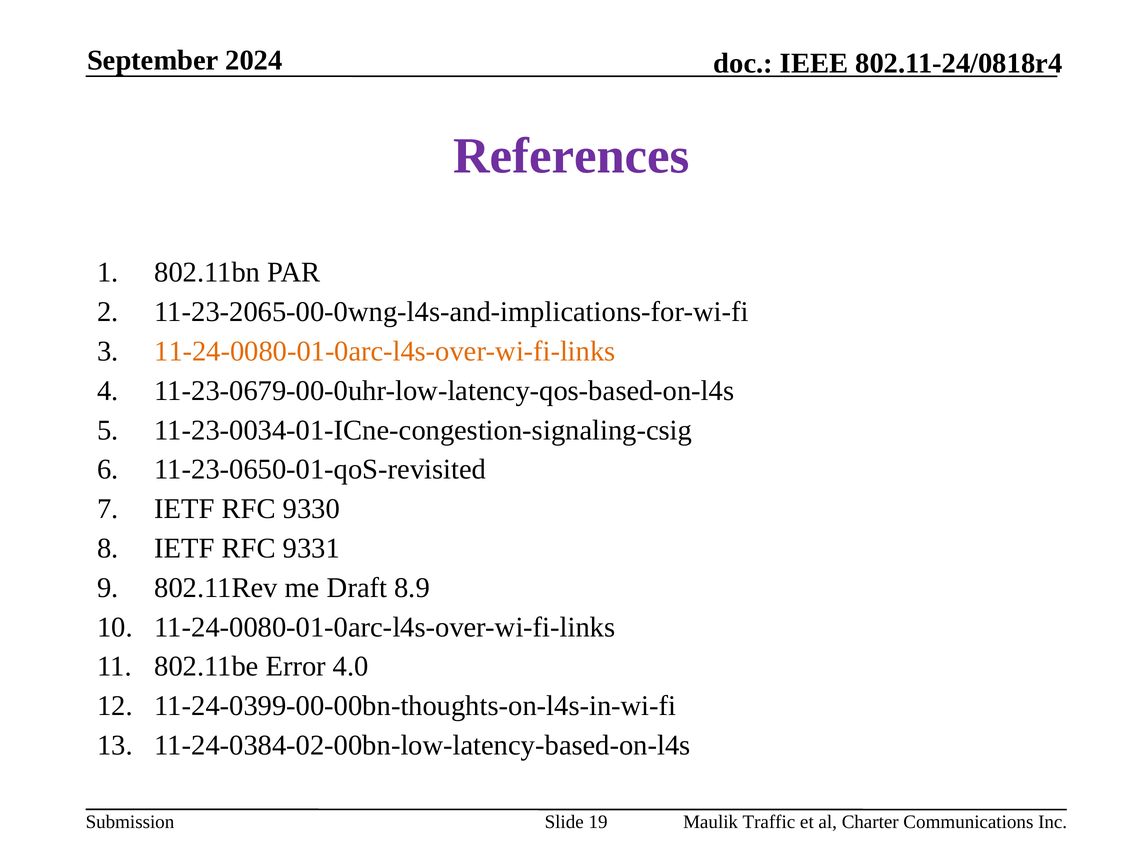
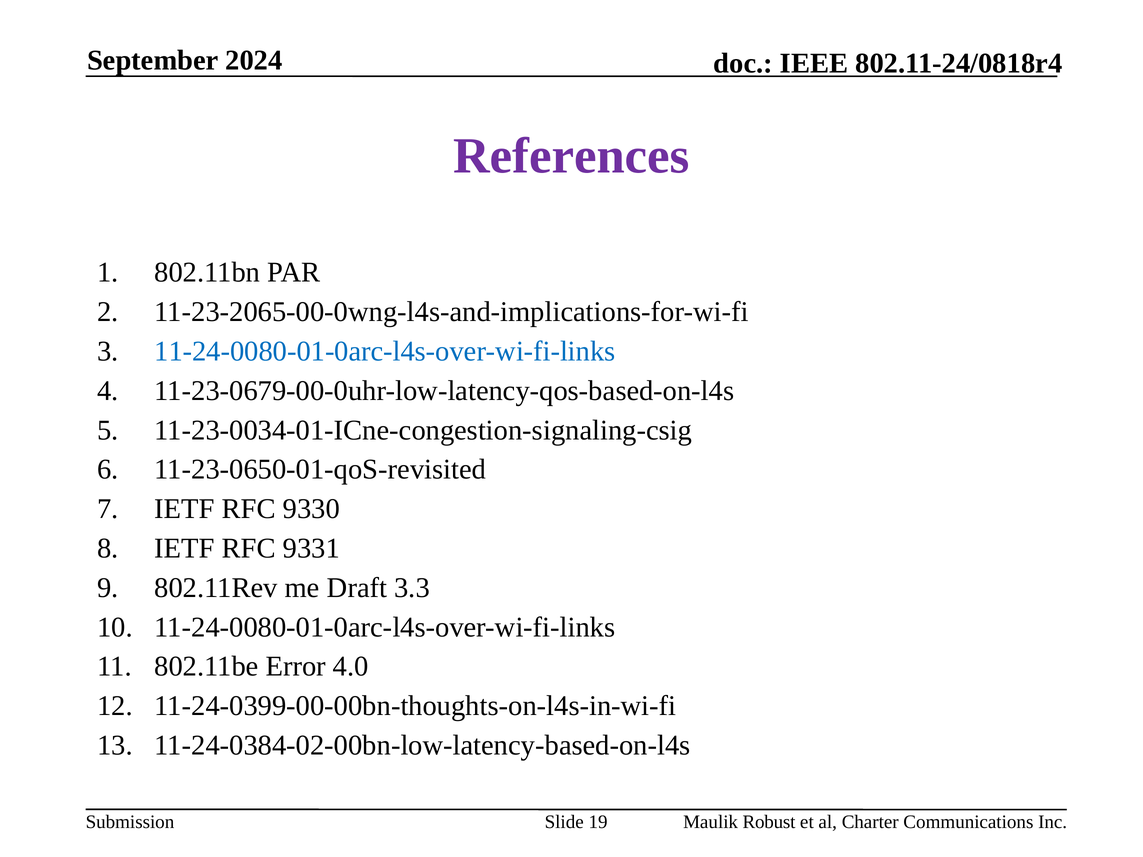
11-24-0080-01-0arc-l4s-over-wi-fi-links colour: orange -> blue (385, 351)
8.9: 8.9 -> 3.3 (412, 588)
Traffic: Traffic -> Robust (769, 822)
